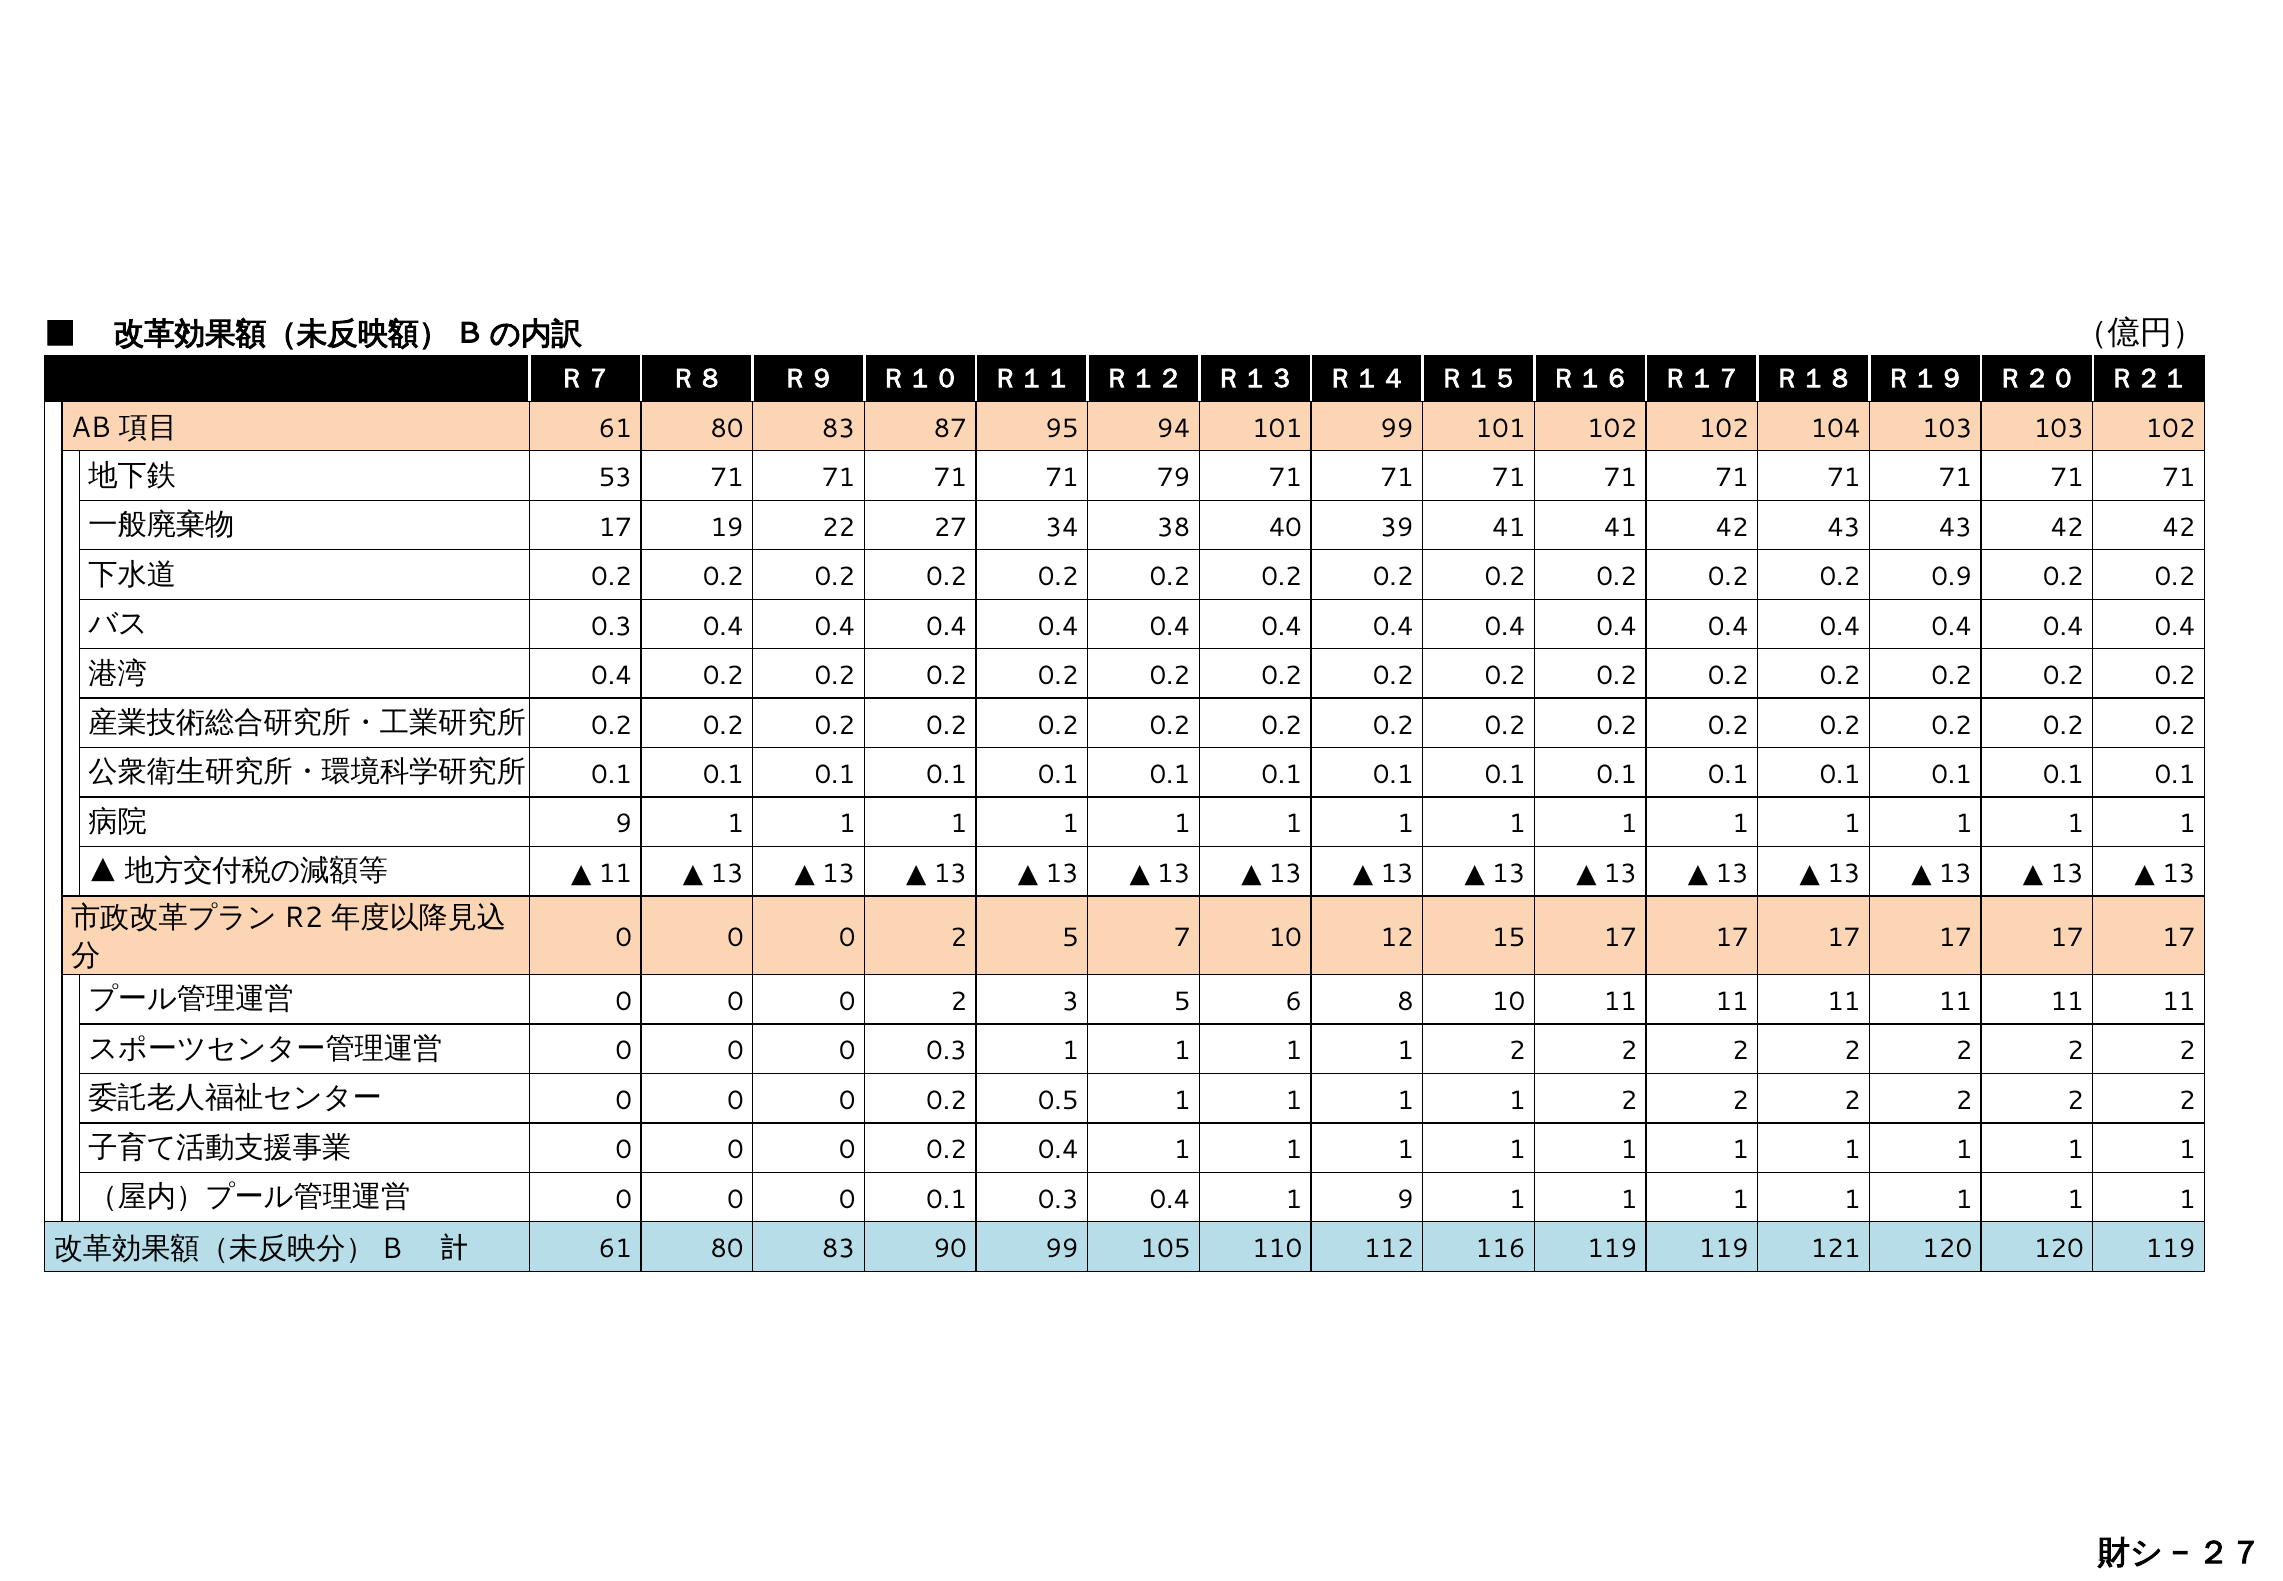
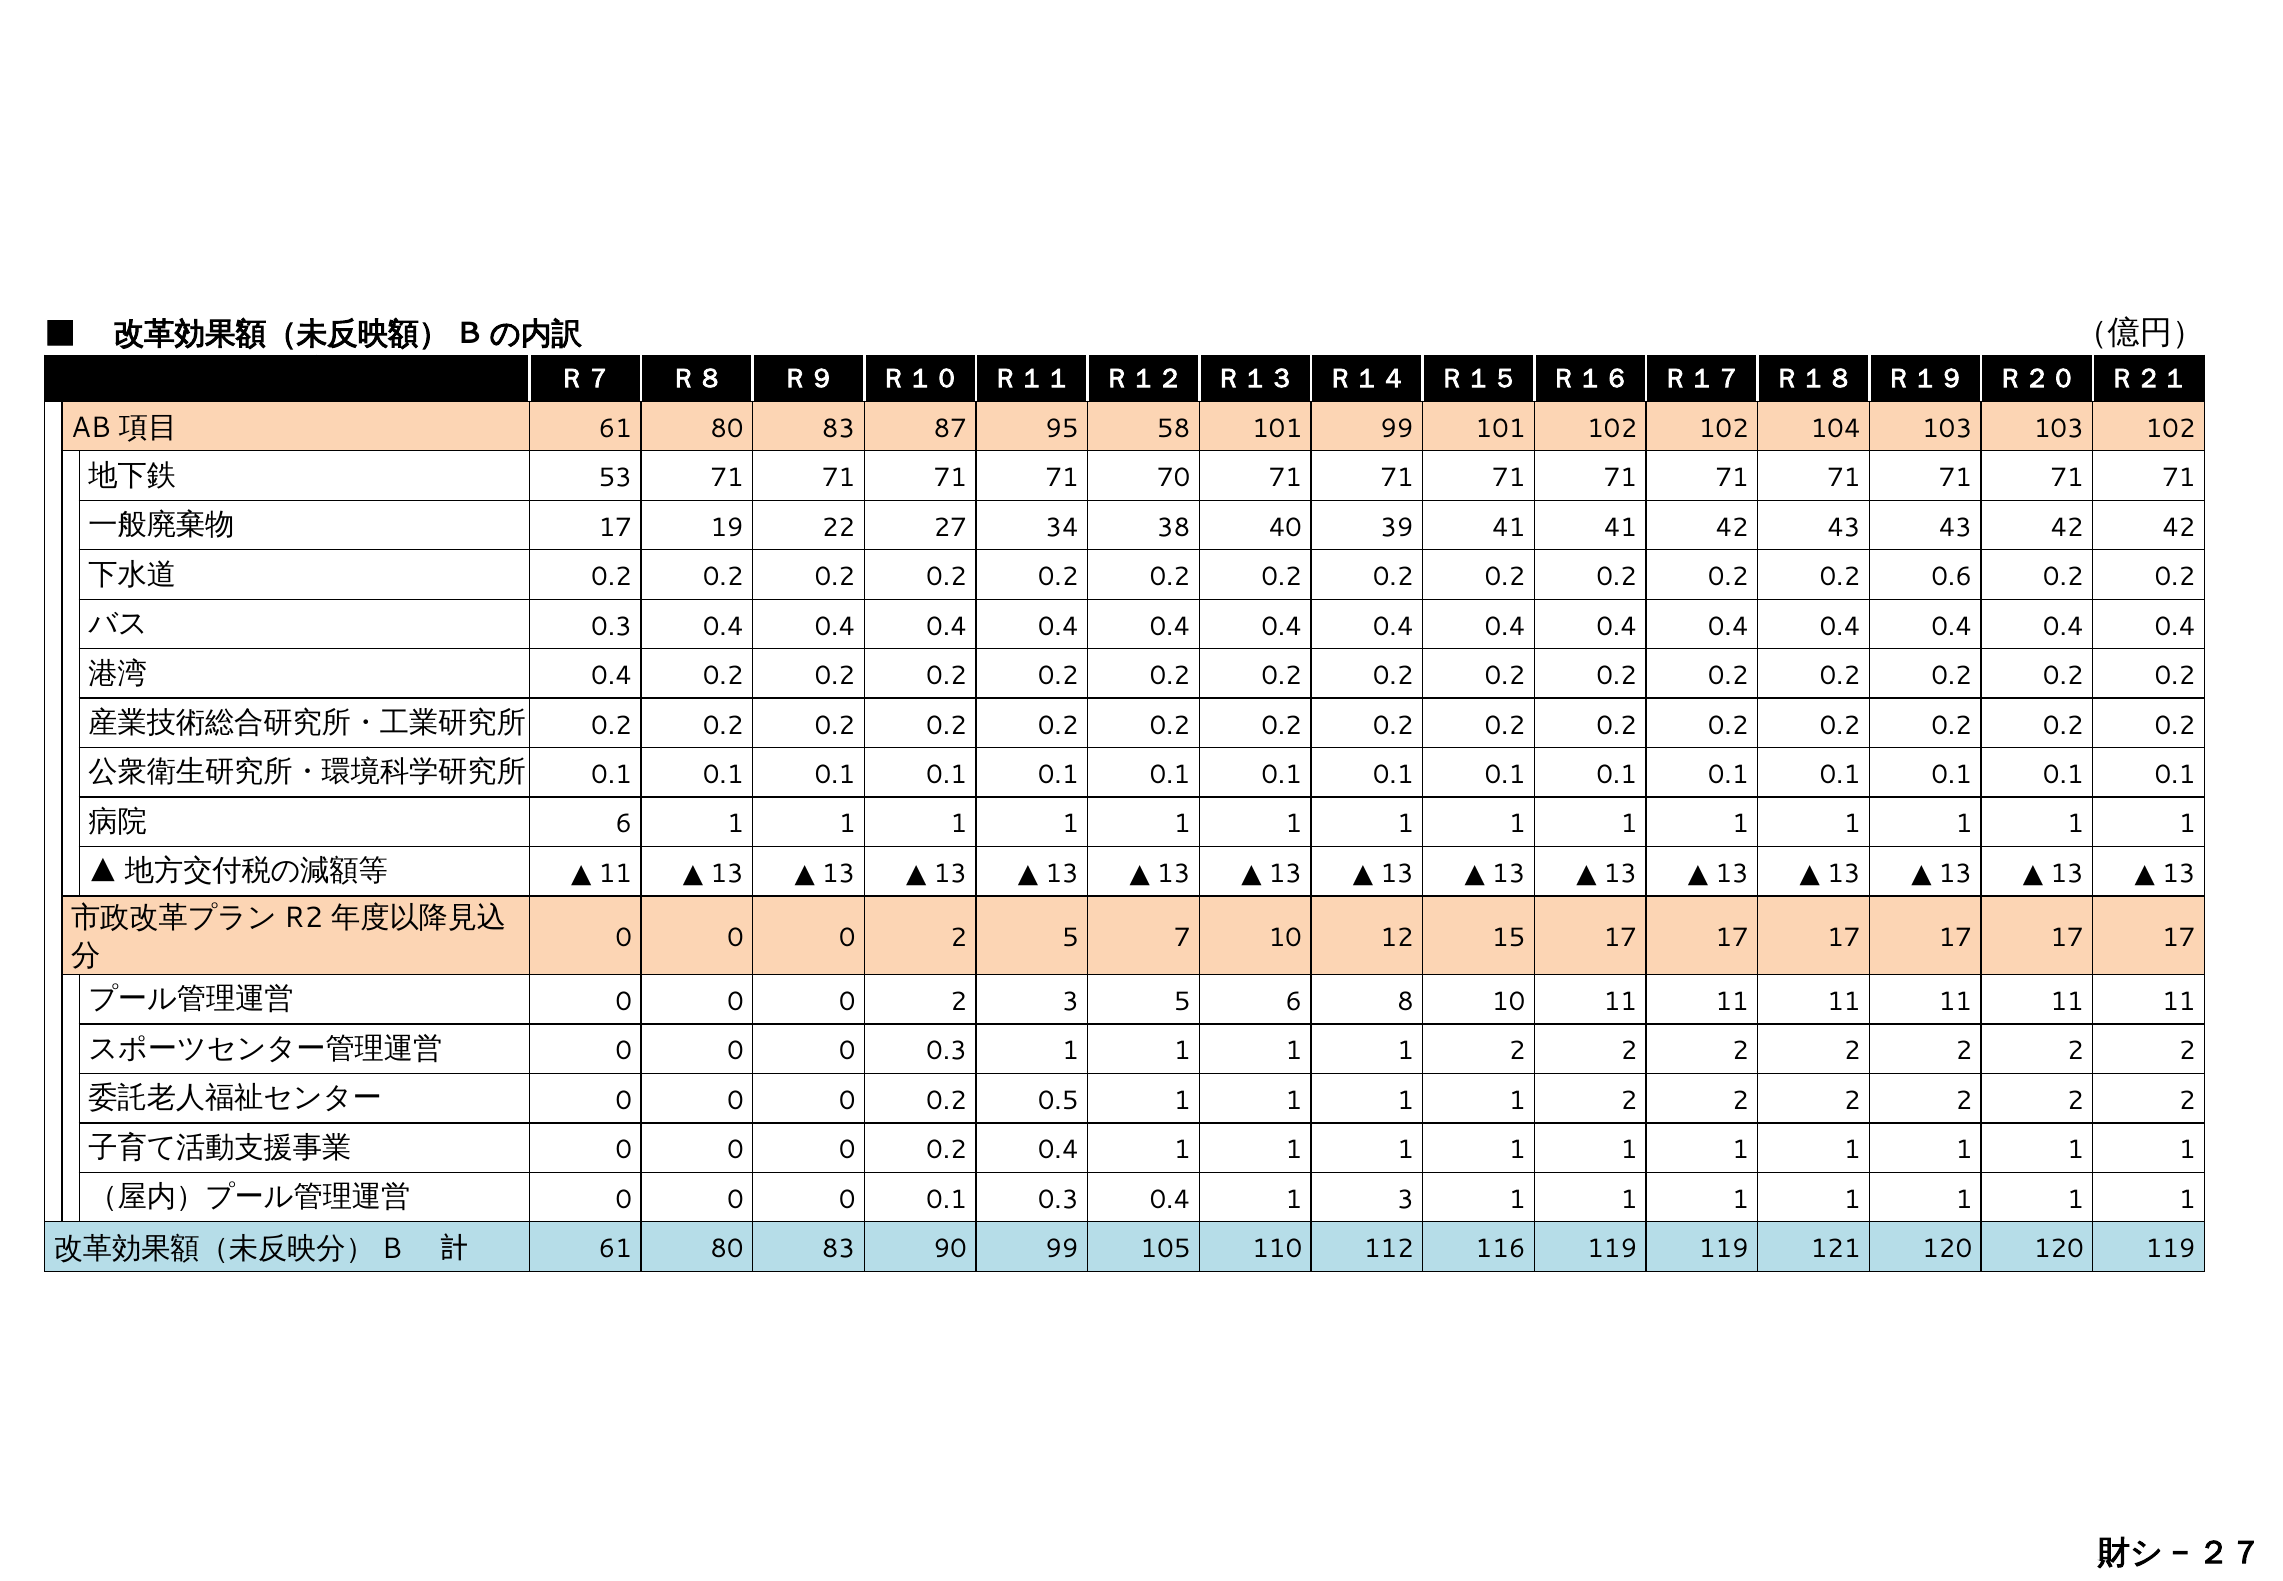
94: 94 -> 58 (1174, 428)
79: 79 -> 70 (1174, 478)
0.9: 0.9 -> 0.6 (1952, 577)
9: 9 -> 6 (624, 824)
1 9: 9 -> 3 (1406, 1199)
